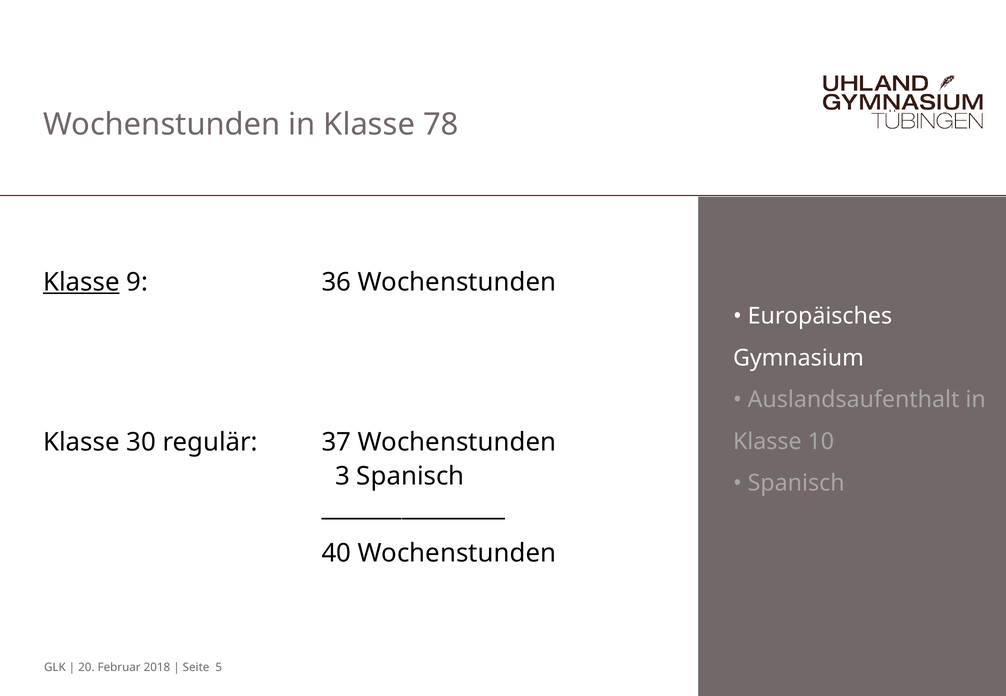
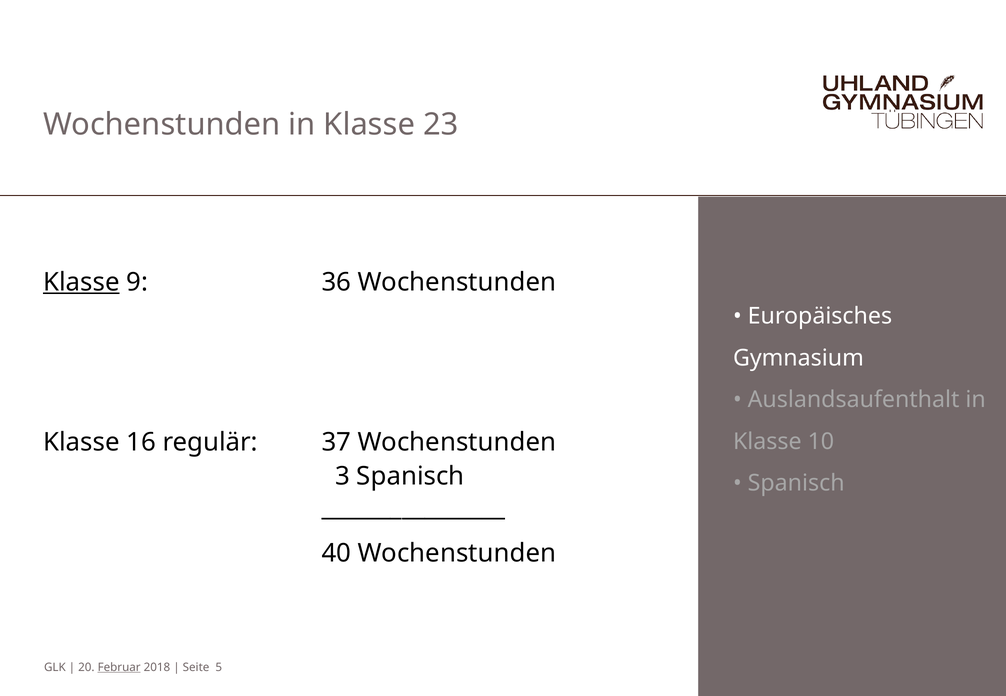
78: 78 -> 23 (441, 125)
30: 30 -> 16 (141, 443)
Februar underline: none -> present (119, 668)
